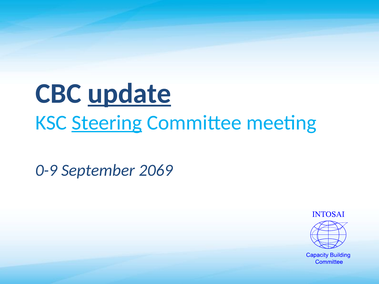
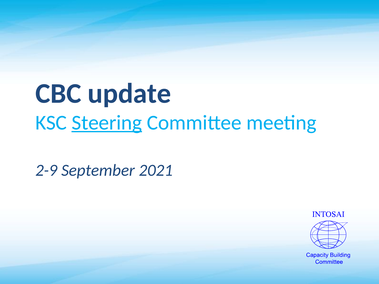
update underline: present -> none (129, 94)
0-9: 0-9 -> 2-9 (46, 170)
2069: 2069 -> 2021 (156, 170)
